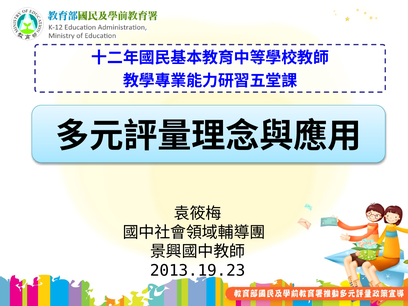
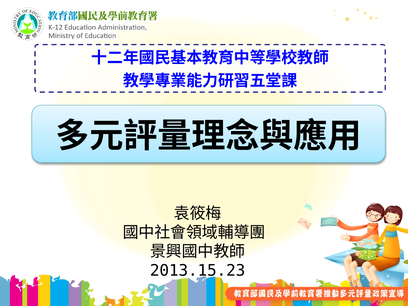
2013.19.23: 2013.19.23 -> 2013.15.23 (198, 271)
